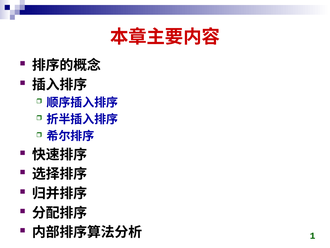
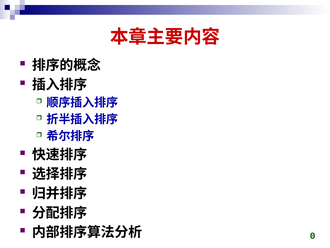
1: 1 -> 0 (313, 235)
